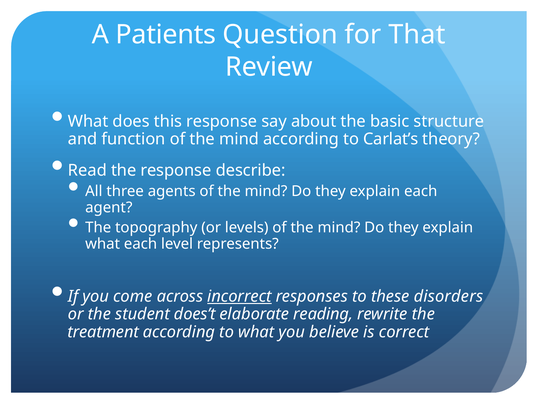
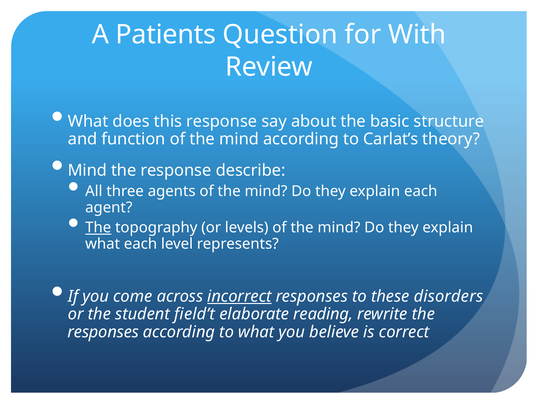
That: That -> With (417, 35)
Read: Read -> Mind (87, 170)
The underline: none -> present (98, 227)
does’t: does’t -> field’t (195, 314)
treatment: treatment -> responses (103, 332)
